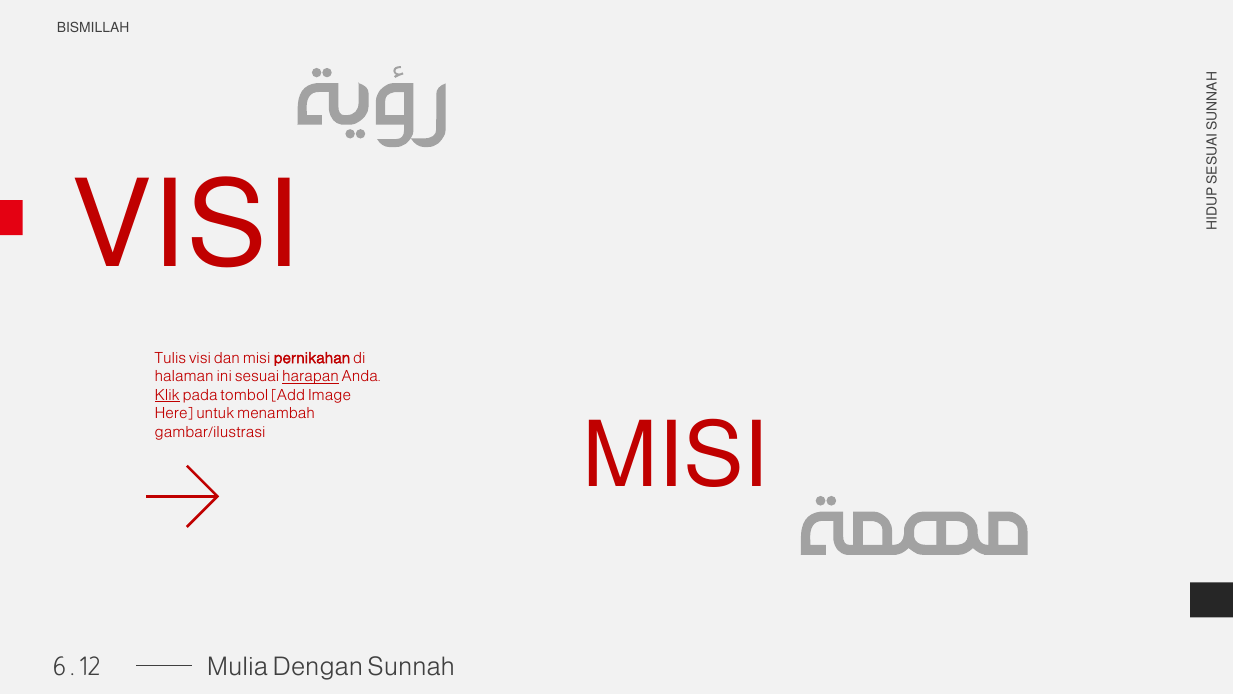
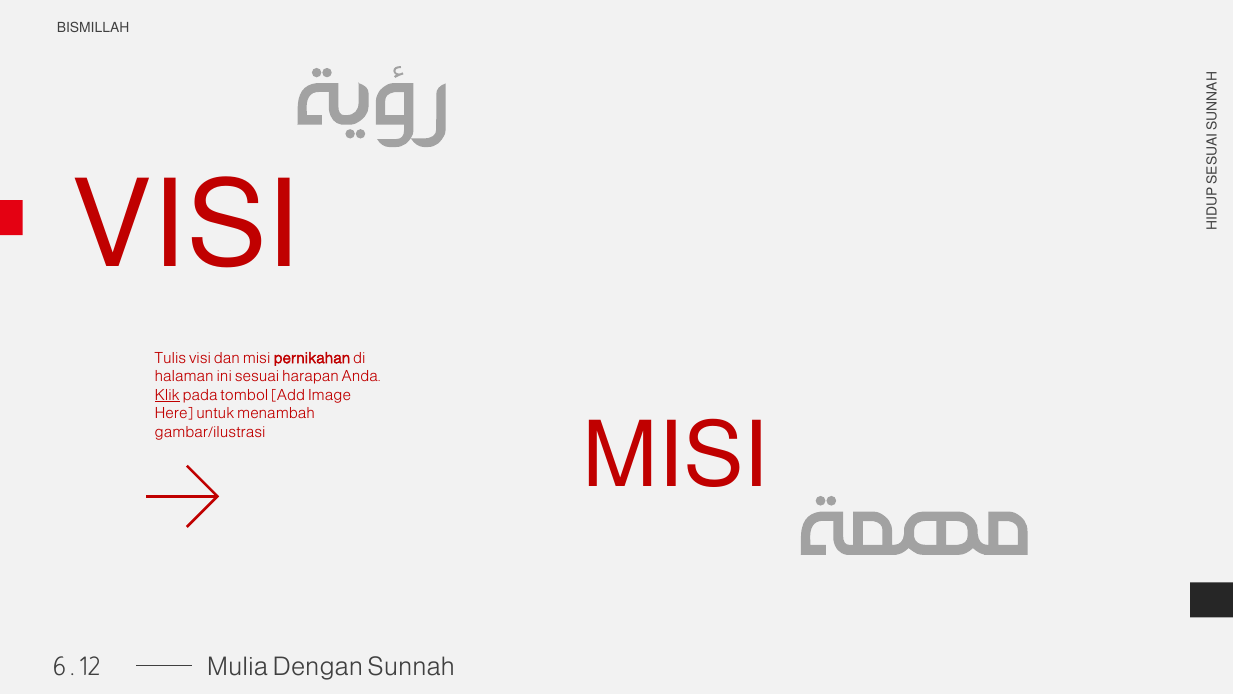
harapan underline: present -> none (310, 376)
